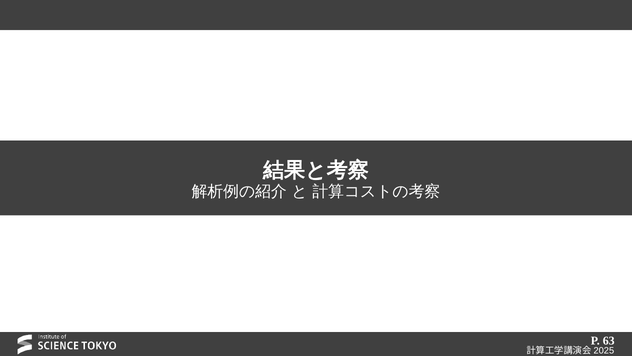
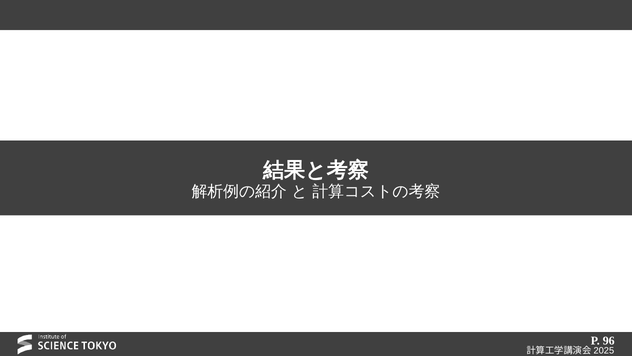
63: 63 -> 96 (609, 340)
